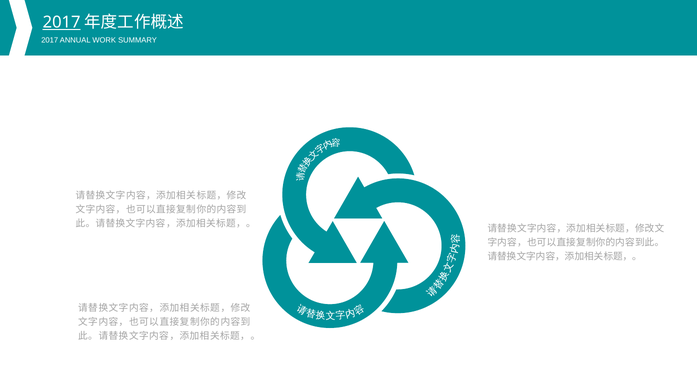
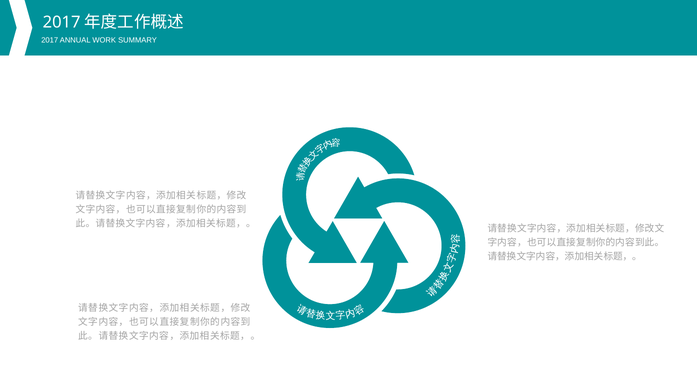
2017 underline: present -> none (62, 22)
